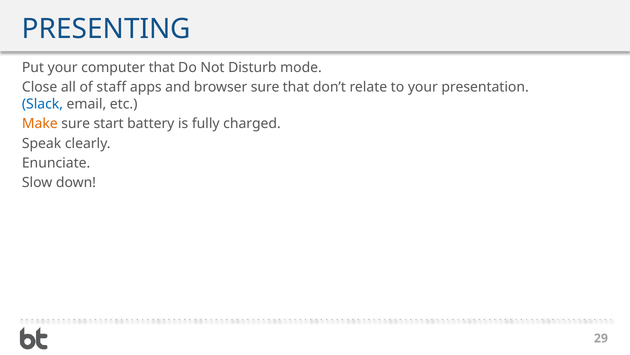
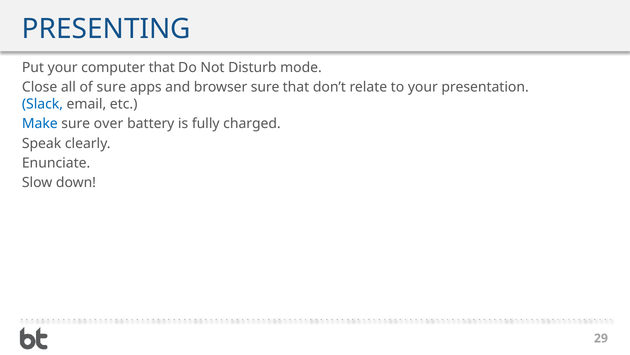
of staff: staff -> sure (111, 87)
Make colour: orange -> blue (40, 124)
start: start -> over (109, 124)
